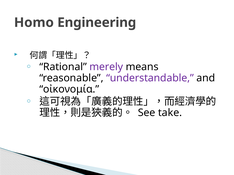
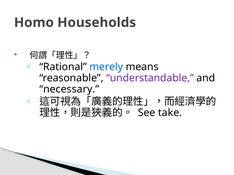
Engineering: Engineering -> Households (97, 23)
merely colour: purple -> blue (106, 67)
οἰκονομία: οἰκονομία -> necessary (69, 89)
